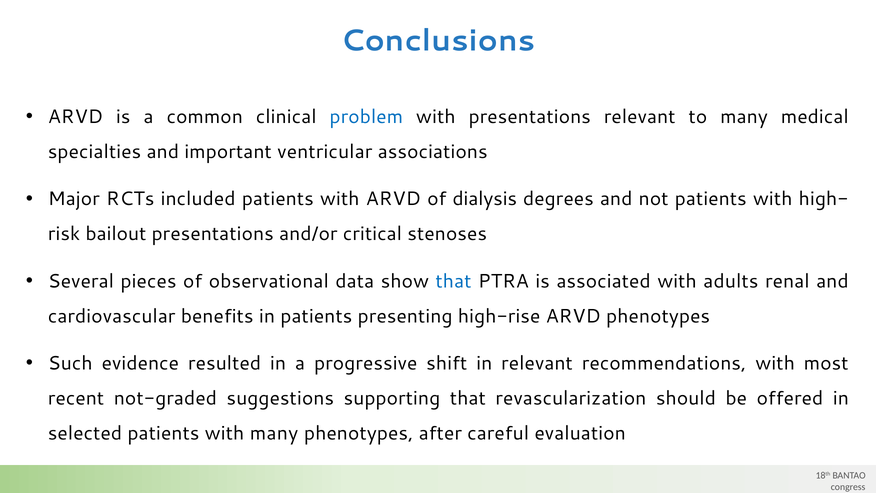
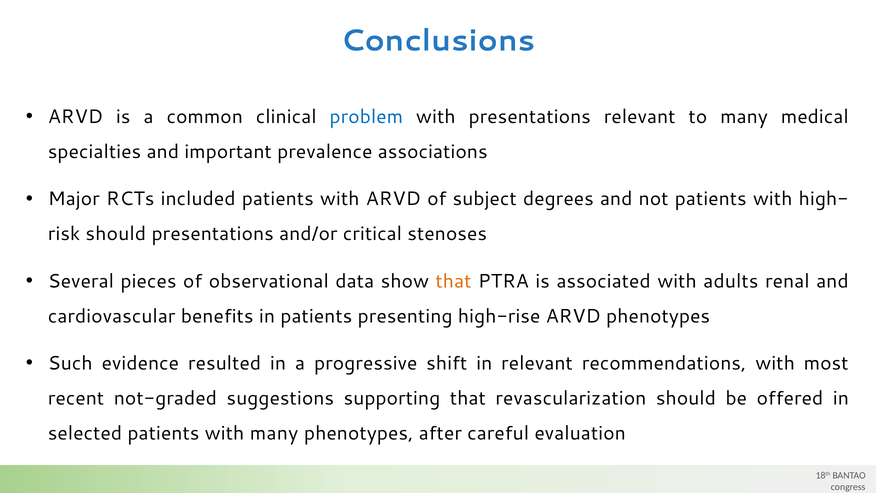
ventricular: ventricular -> prevalence (325, 152)
dialysis: dialysis -> subject (485, 199)
bailout: bailout -> should (116, 234)
that colour: blue -> orange (453, 281)
